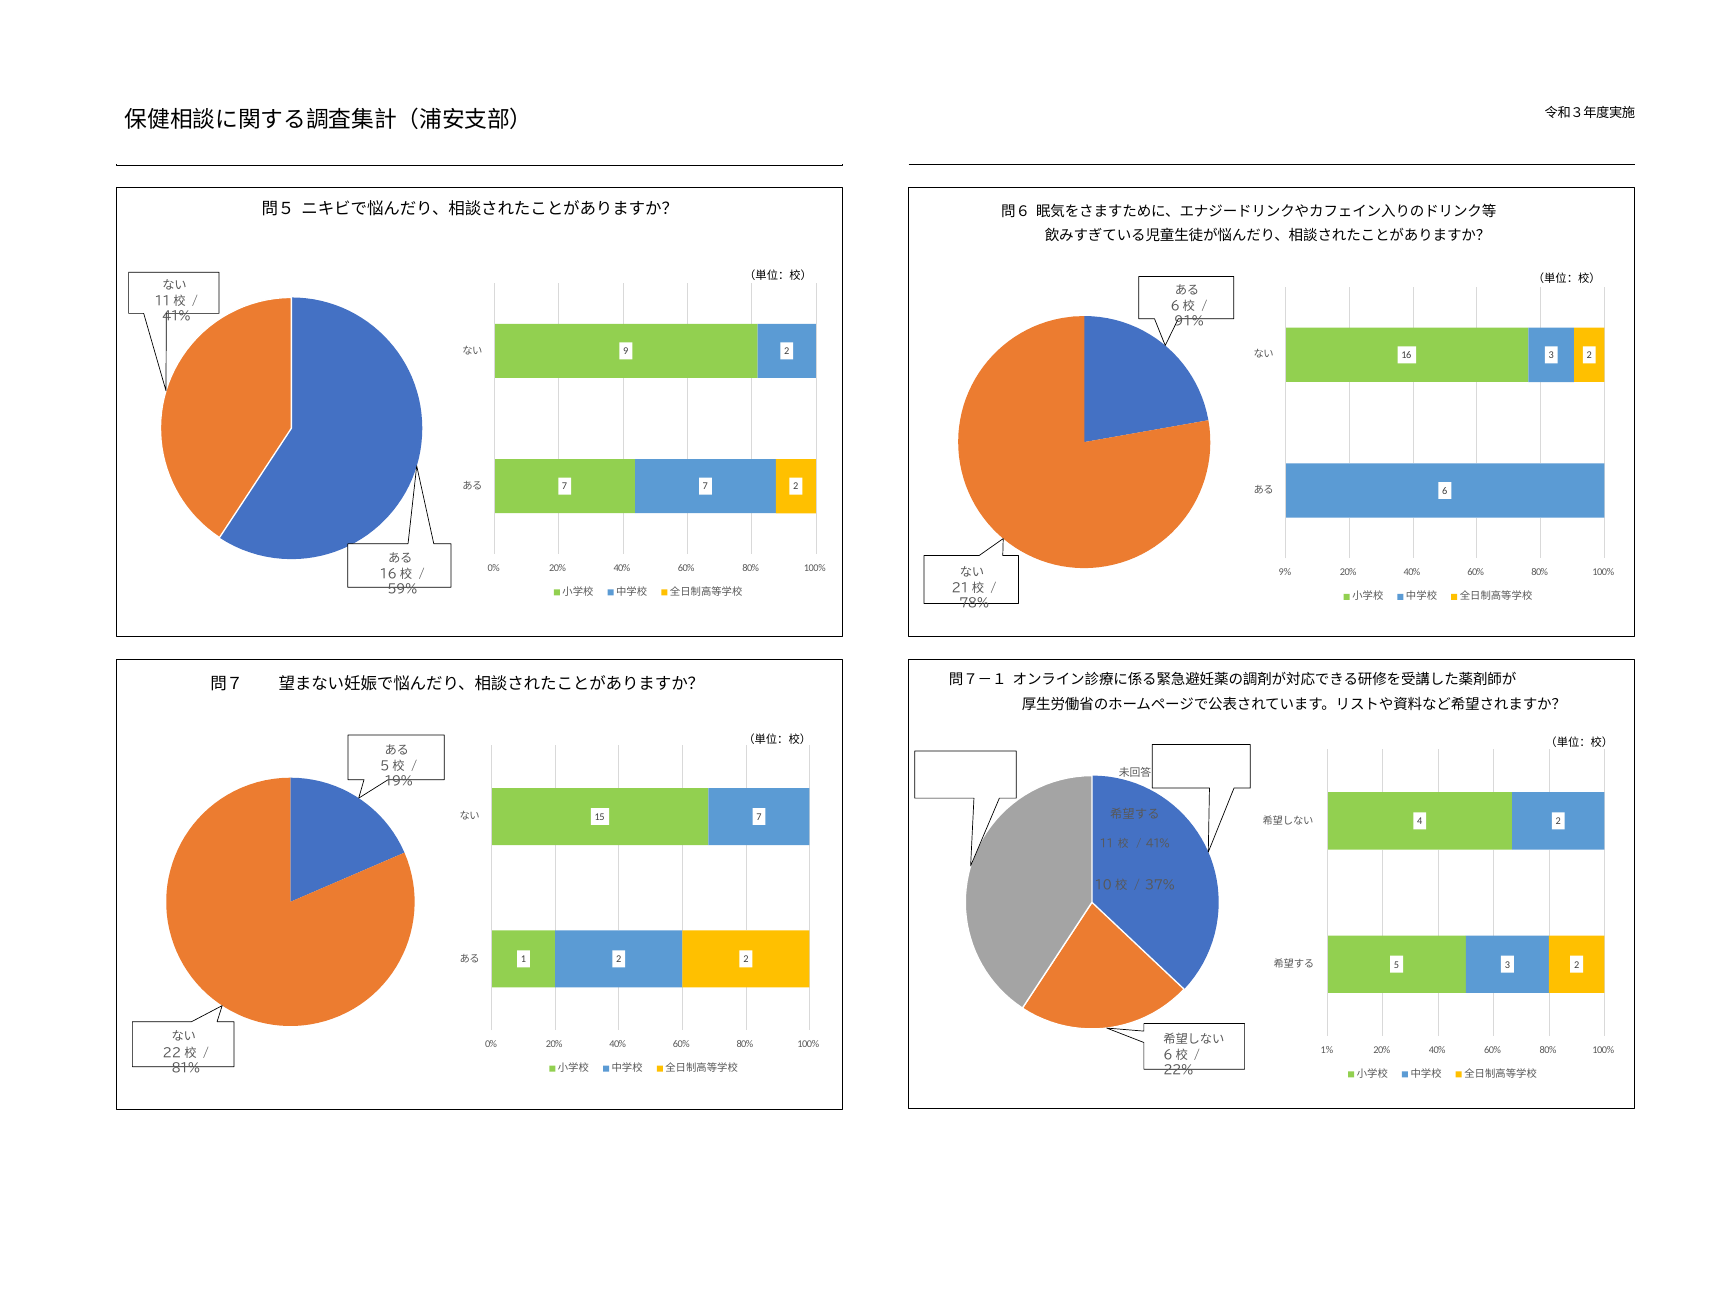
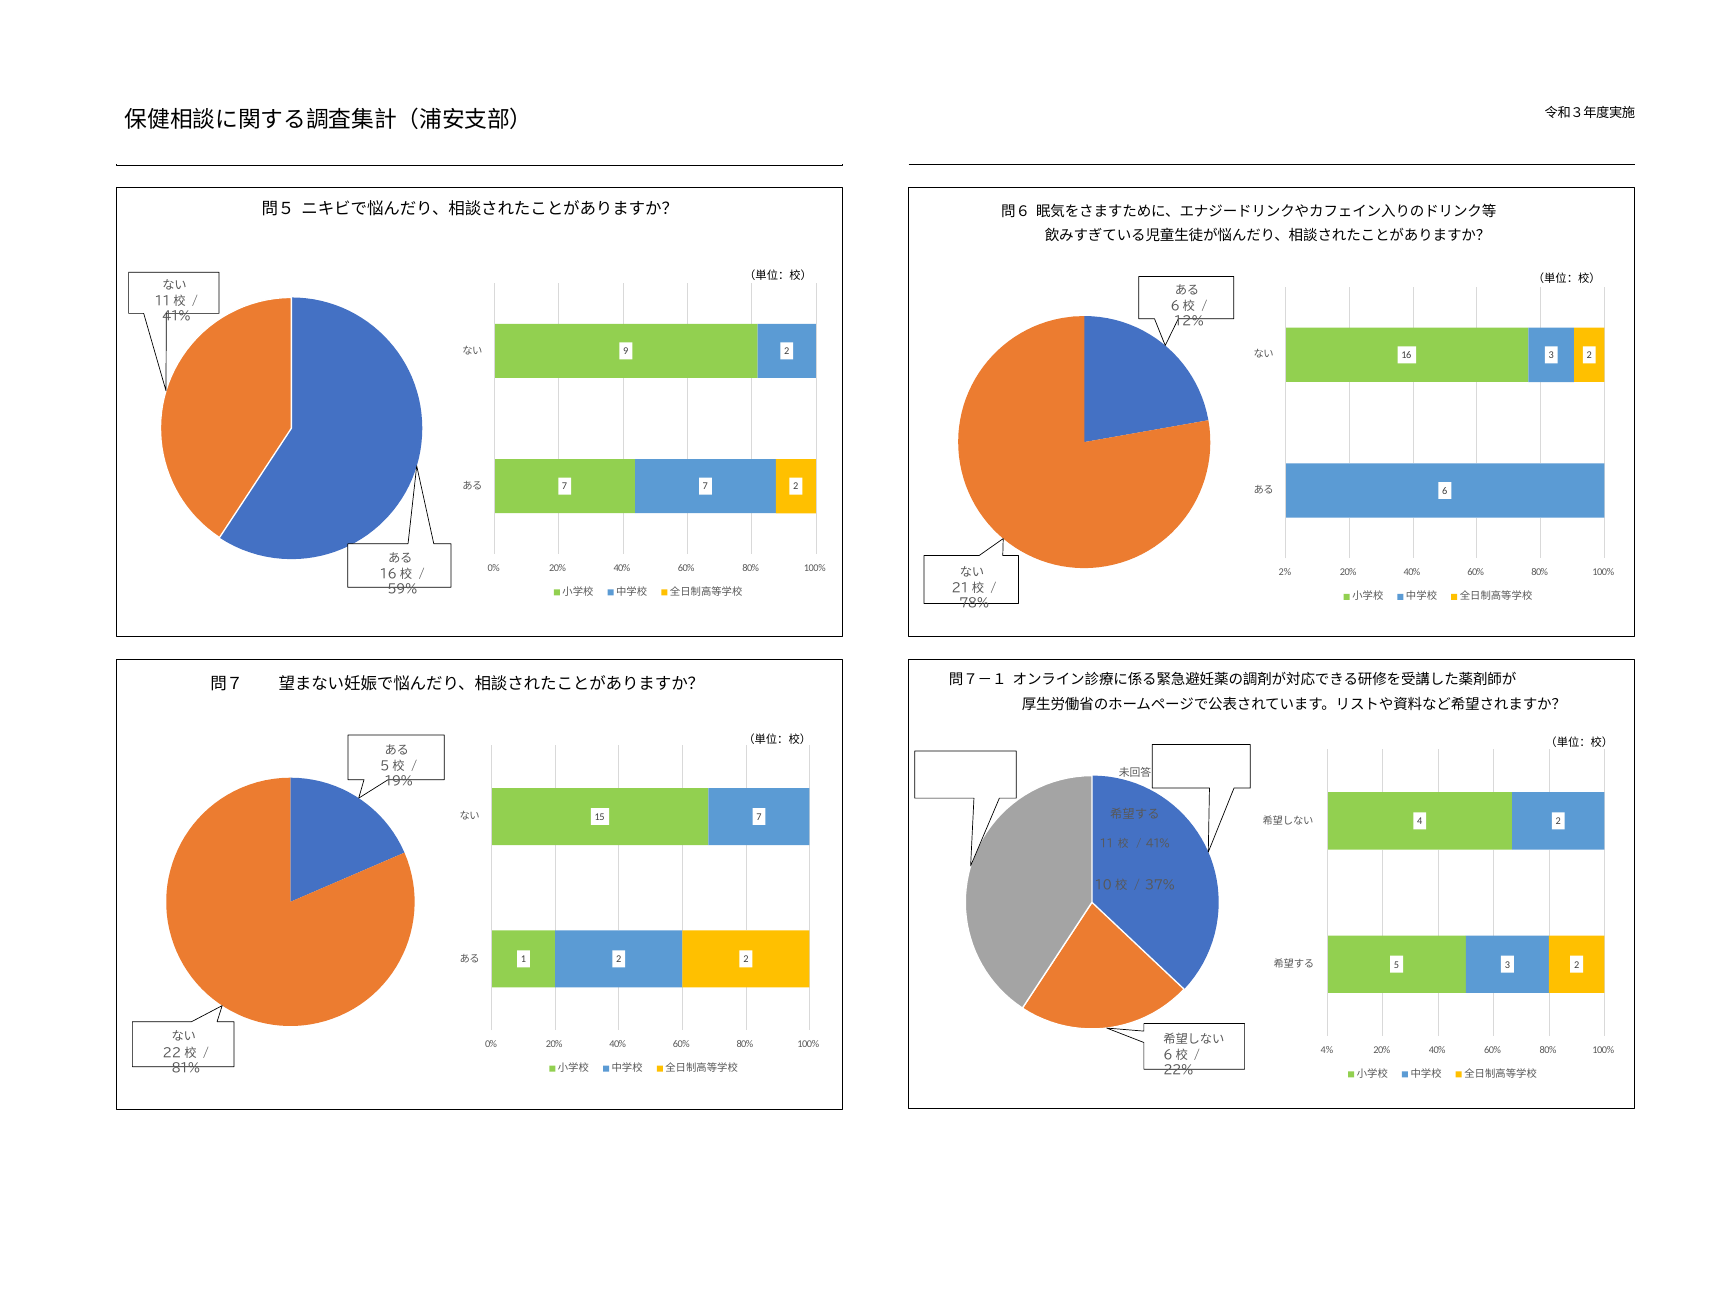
91%: 91% -> 12% (1189, 322)
9%: 9% -> 2% (1285, 572)
1%: 1% -> 4% (1327, 1050)
